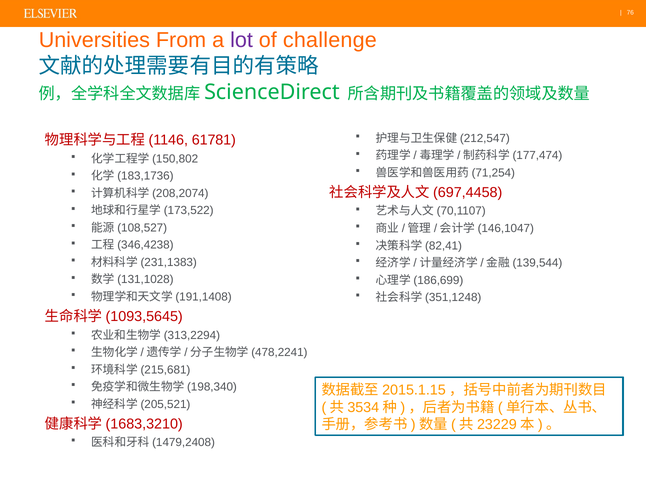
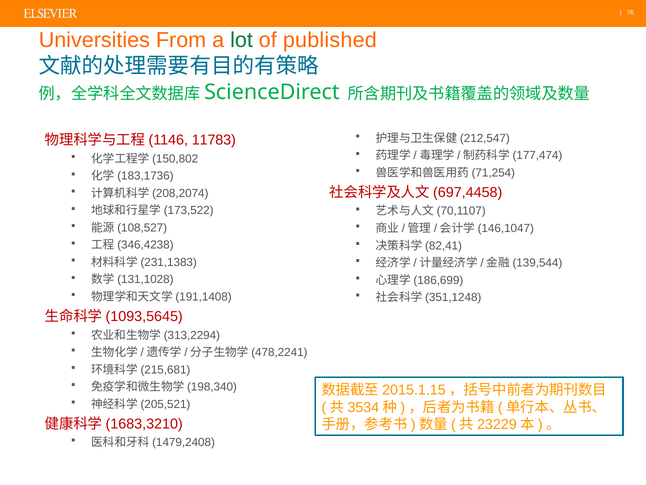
lot colour: purple -> green (242, 40)
challenge: challenge -> published (330, 40)
61781: 61781 -> 11783 (214, 140)
